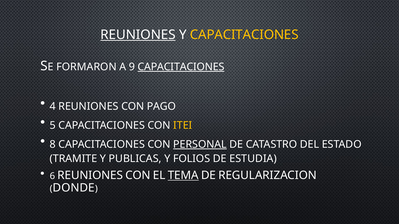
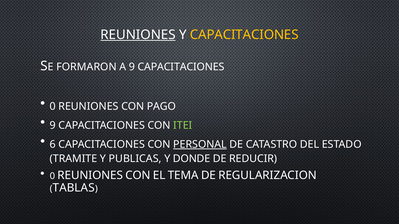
CAPACITACIONES underline: present -> none (181, 67)
4: 4 -> 0 (53, 107)
5: 5 -> 9 (53, 126)
ITEI colour: yellow -> light green (183, 126)
8: 8 -> 6 (53, 145)
FOLIOS: FOLIOS -> DONDE (192, 159)
ESTUDIA: ESTUDIA -> REDUCIR (253, 159)
6: 6 -> 0 (52, 176)
TEMA underline: present -> none (183, 176)
DONDE: DONDE -> TABLAS (74, 188)
